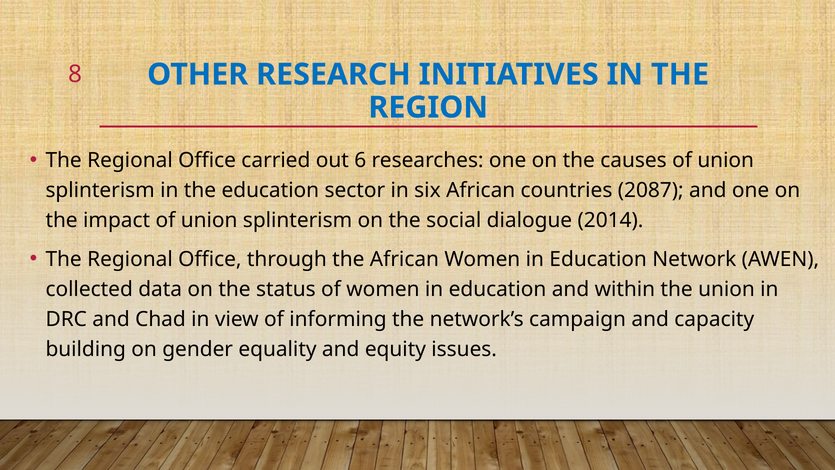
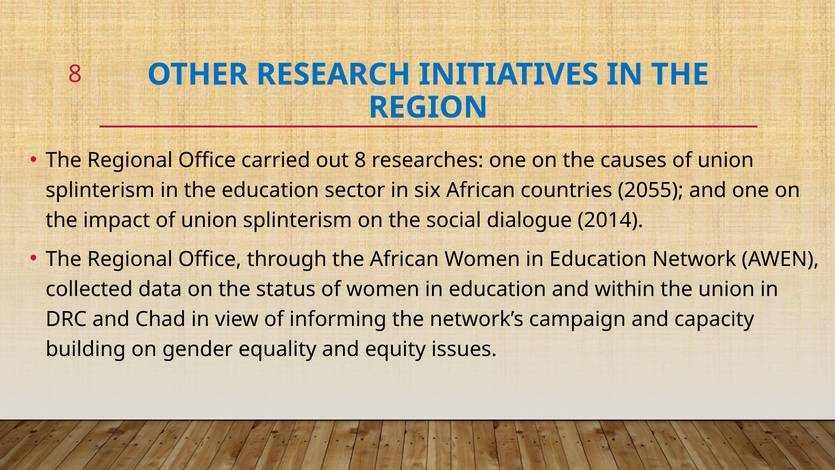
out 6: 6 -> 8 (360, 160)
2087: 2087 -> 2055 (651, 190)
